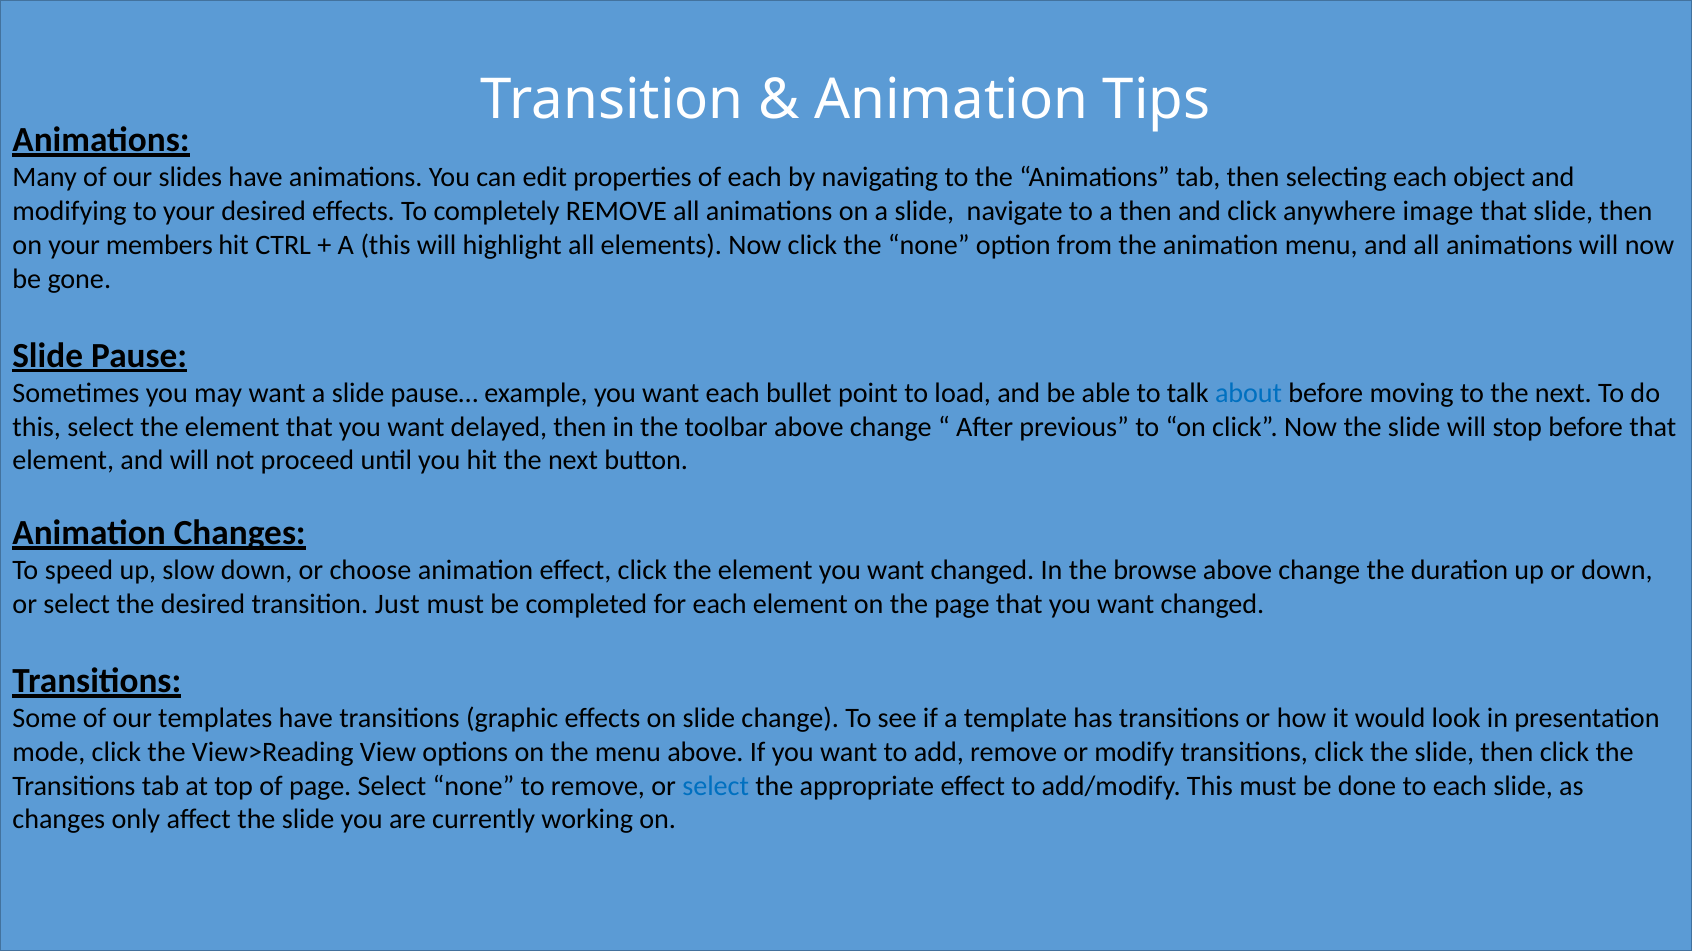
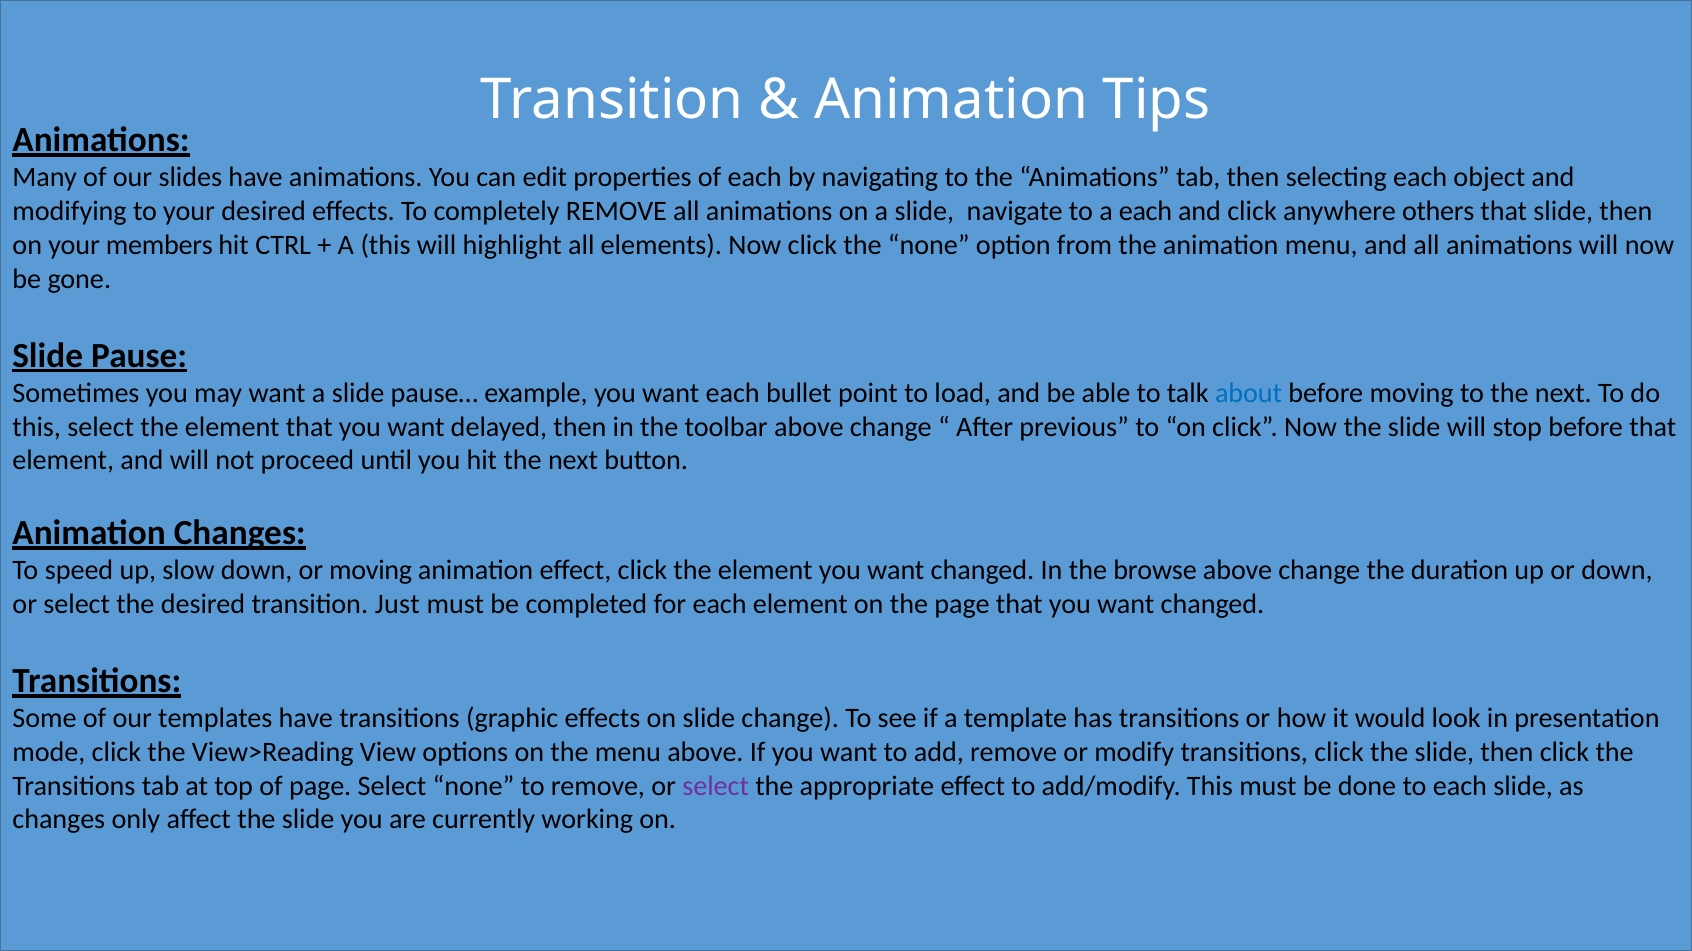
a then: then -> each (1145, 211)
image: image -> others (1438, 211)
or choose: choose -> moving (371, 571)
select colour: blue -> purple (716, 787)
